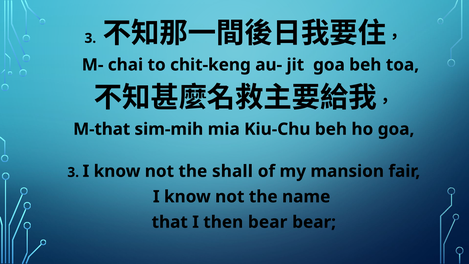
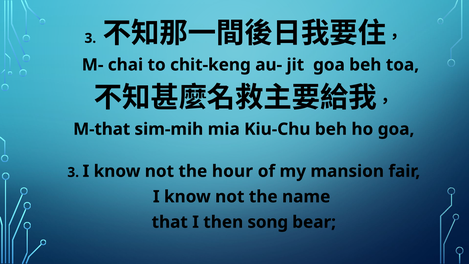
shall: shall -> hour (232, 171)
then bear: bear -> song (268, 222)
